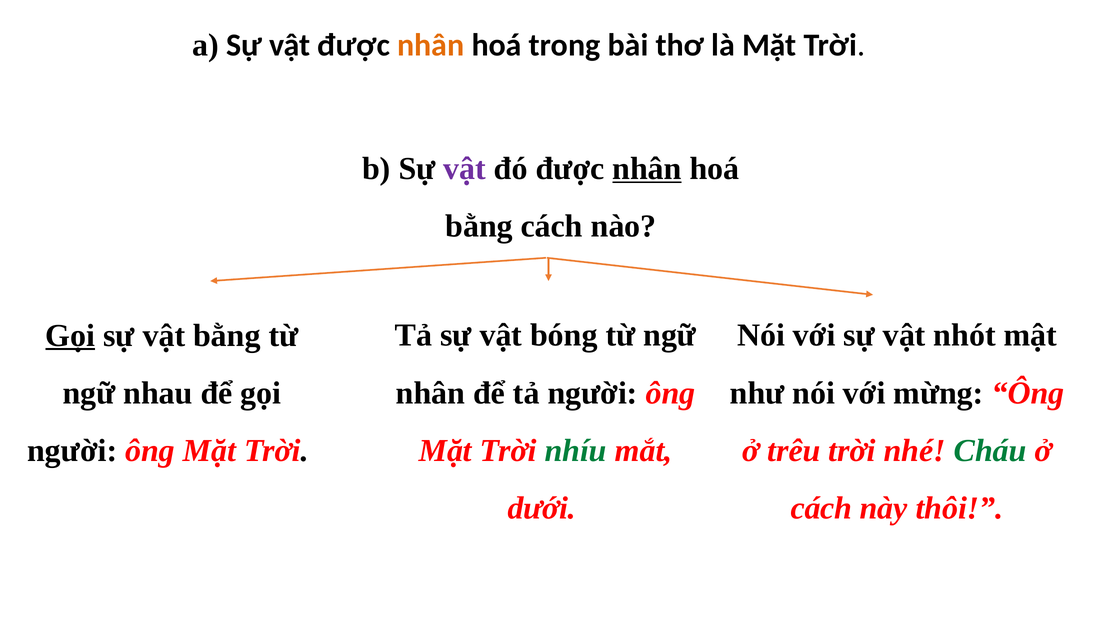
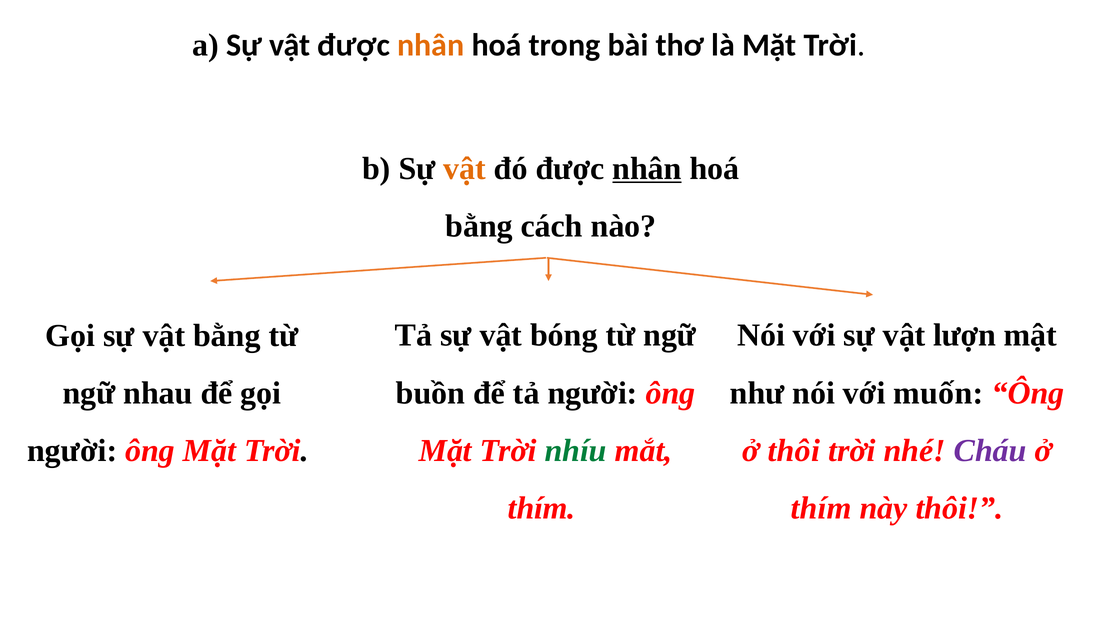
vật colour: purple -> orange (465, 168)
nhót: nhót -> lượn (965, 335)
Gọi underline: present -> none (70, 335)
nhân: nhân -> buồn (431, 393)
mừng: mừng -> muốn (938, 393)
ở trêu: trêu -> thôi (794, 451)
Cháu colour: green -> purple (990, 451)
dưới: dưới -> thím (542, 508)
cách: cách -> thím (821, 508)
